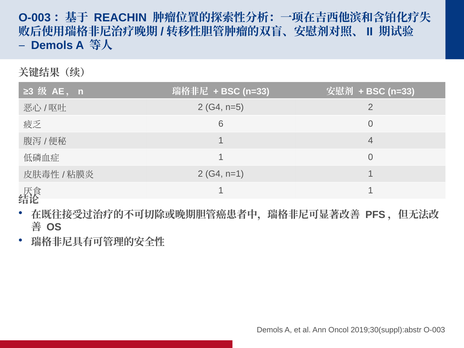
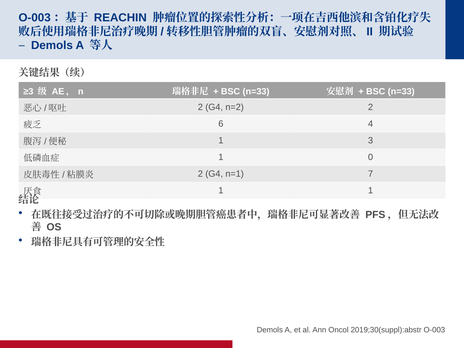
n=5: n=5 -> n=2 (235, 107)
6 0: 0 -> 4 (371, 124)
4: 4 -> 3 (371, 141)
n=1 1: 1 -> 7 (371, 174)
